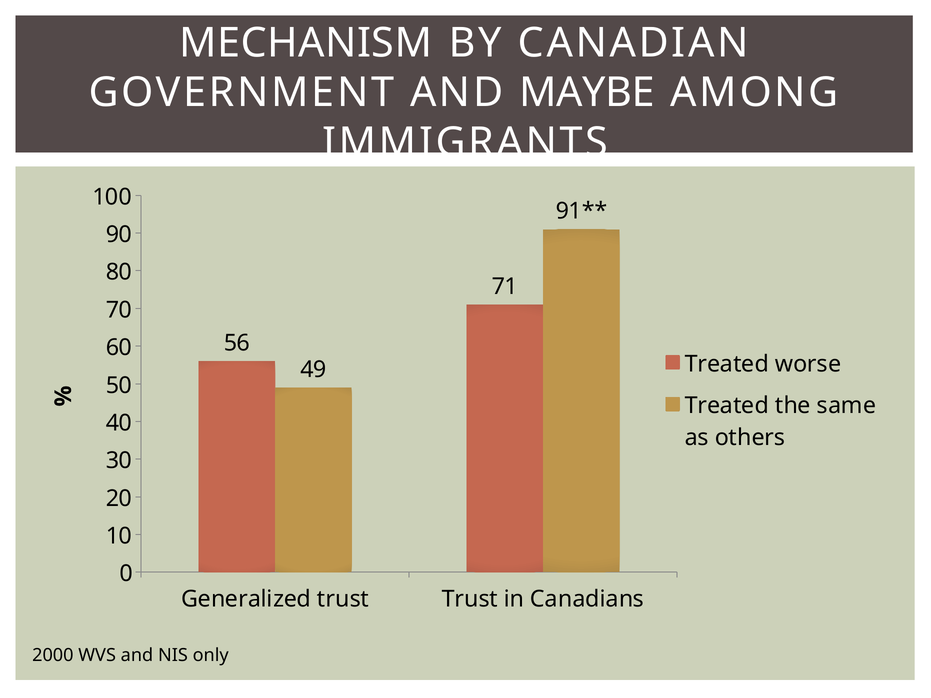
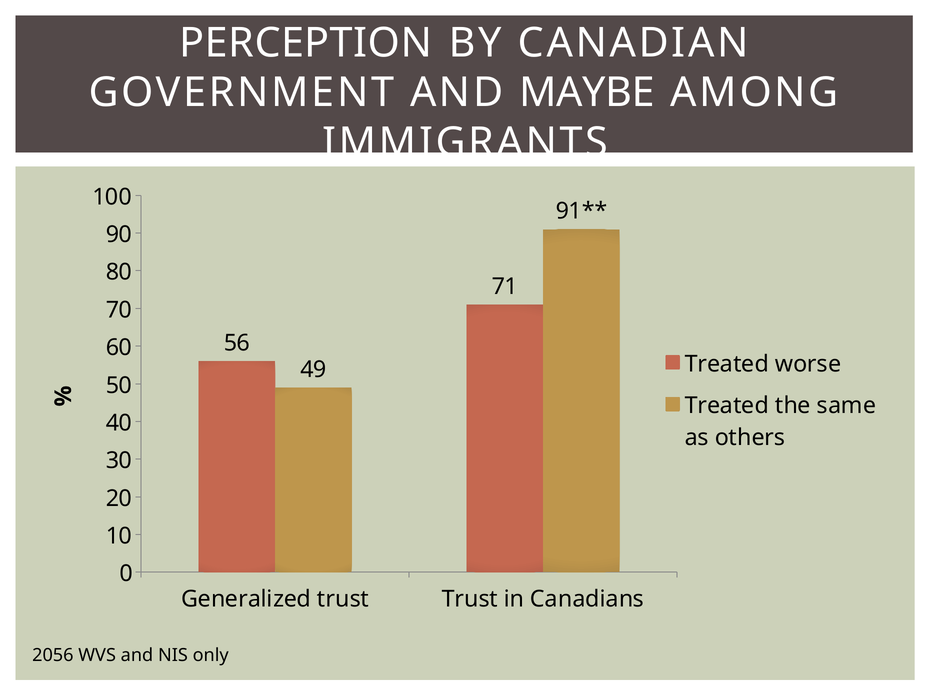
MECHANISM: MECHANISM -> PERCEPTION (306, 43)
2000: 2000 -> 2056 (53, 655)
